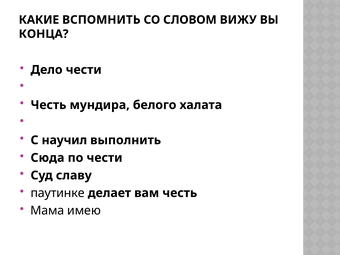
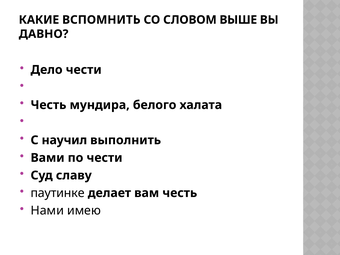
ВИЖУ: ВИЖУ -> ВЫШЕ (238, 20)
КОНЦА: КОНЦА -> ДАВНО (44, 34)
Сюда: Сюда -> Вами (48, 158)
Мама: Мама -> Нами (47, 211)
